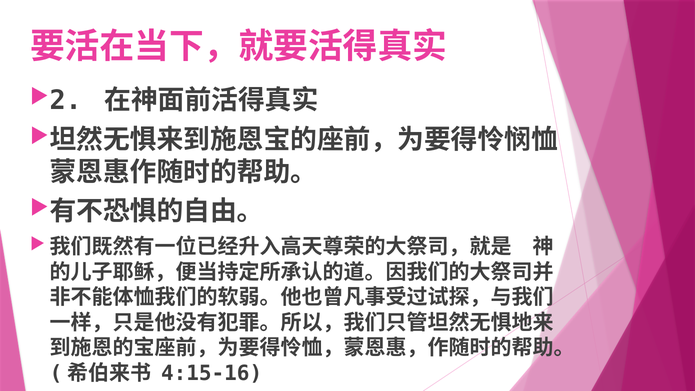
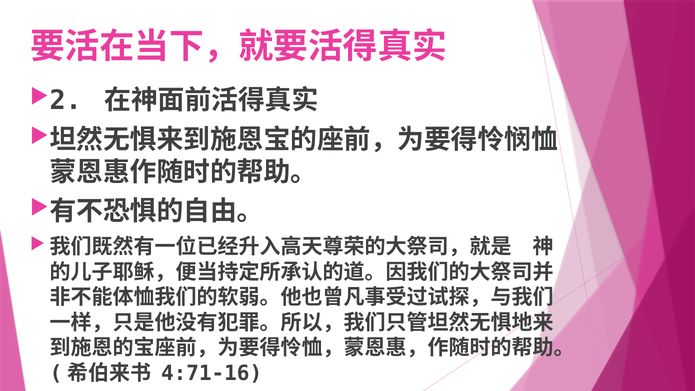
4:15-16: 4:15-16 -> 4:71-16 (212, 373)
